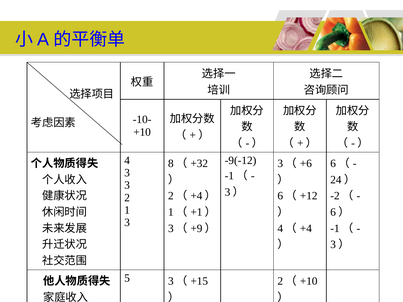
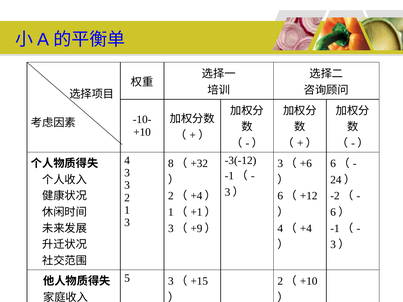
-9(-12: -9(-12 -> -3(-12 (241, 161)
